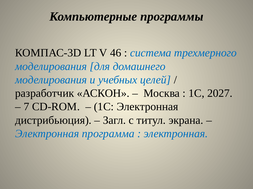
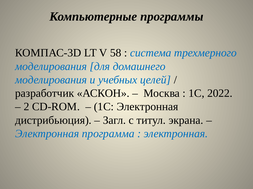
46: 46 -> 58 (116, 53)
2027: 2027 -> 2022 (220, 94)
7: 7 -> 2 (26, 107)
